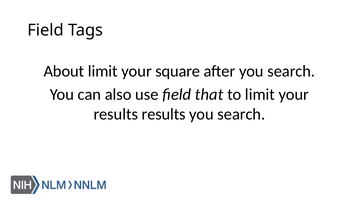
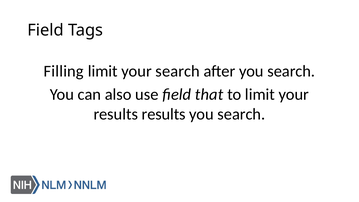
About: About -> Filling (64, 71)
your square: square -> search (178, 71)
